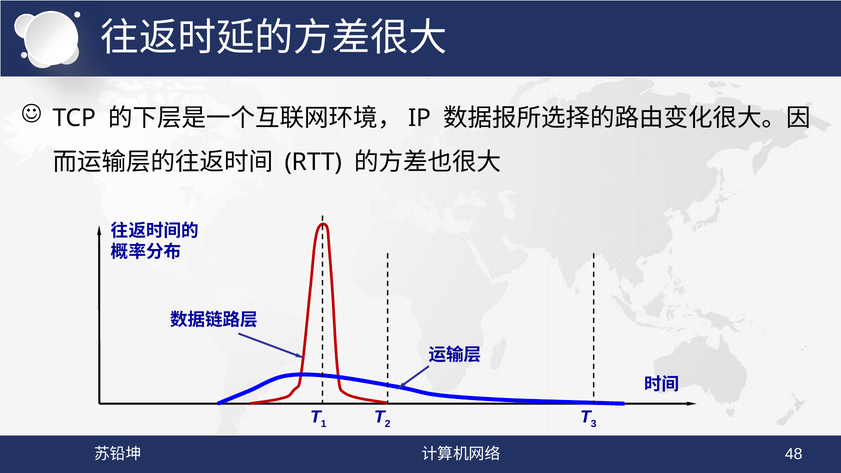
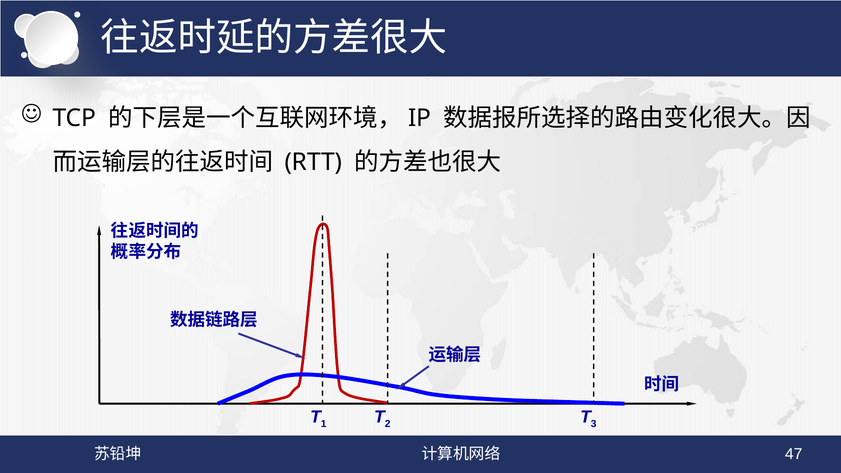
48: 48 -> 47 (794, 454)
